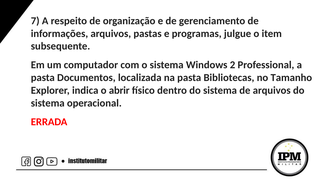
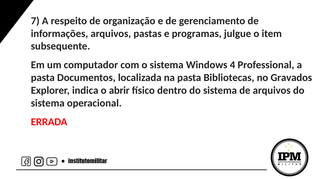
2: 2 -> 4 (233, 65)
Tamanho: Tamanho -> Gravados (291, 78)
